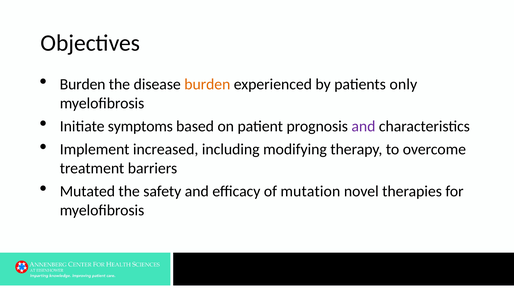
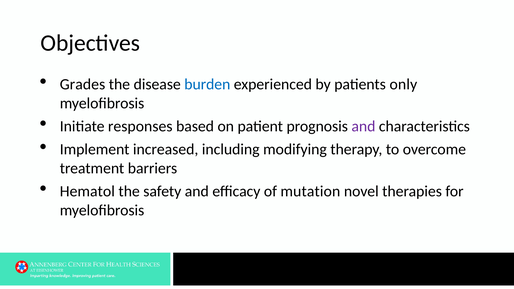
Burden: Burden -> Grades (82, 84)
burden colour: orange -> blue (207, 84)
symptoms: symptoms -> responses (140, 126)
Mutated: Mutated -> Hematol (87, 191)
